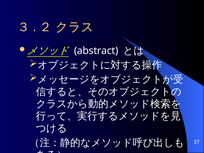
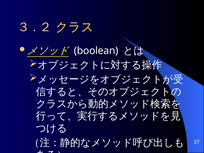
abstract: abstract -> boolean (96, 51)
